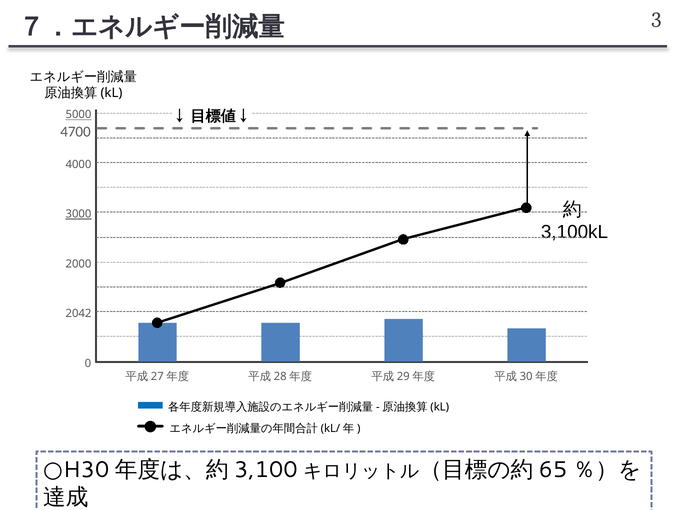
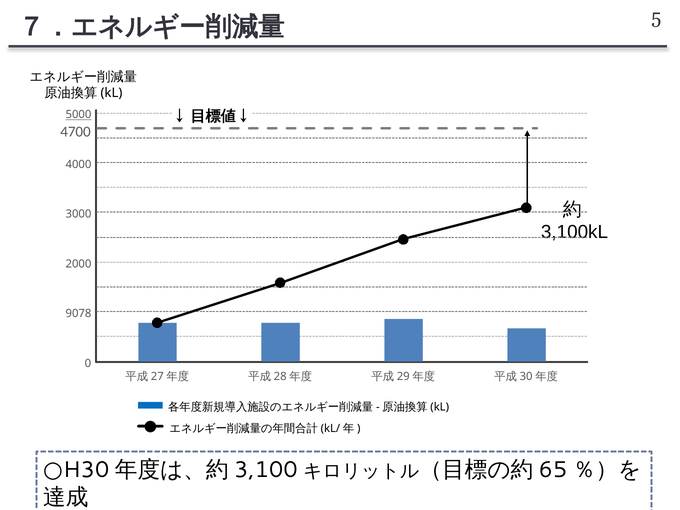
3: 3 -> 5 (656, 18)
3000 underline: present -> none (78, 214)
2042: 2042 -> 9078 (78, 314)
